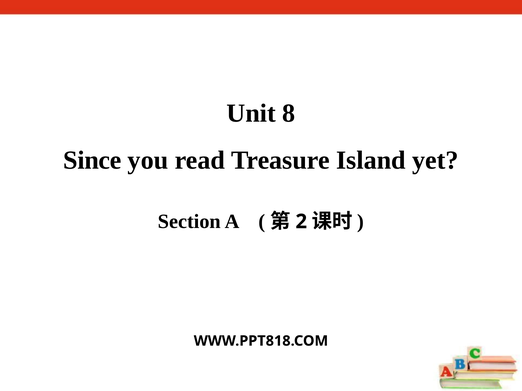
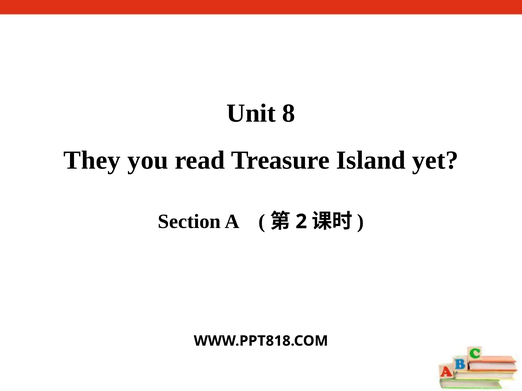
Since: Since -> They (92, 160)
